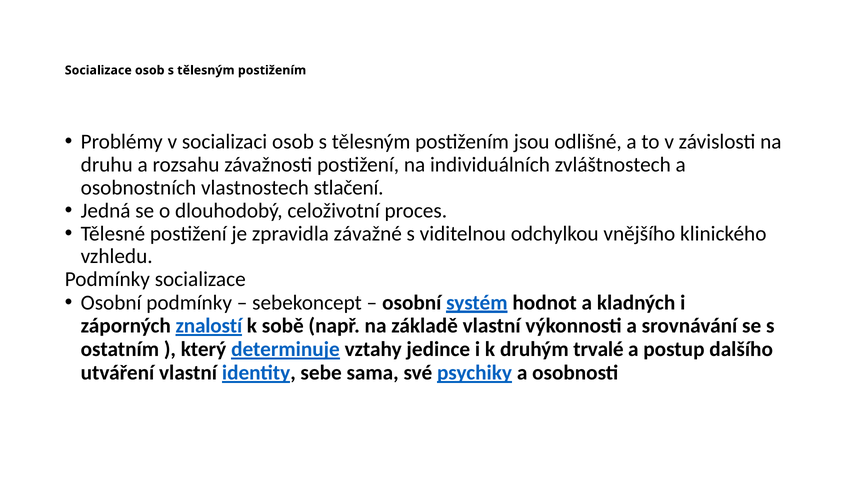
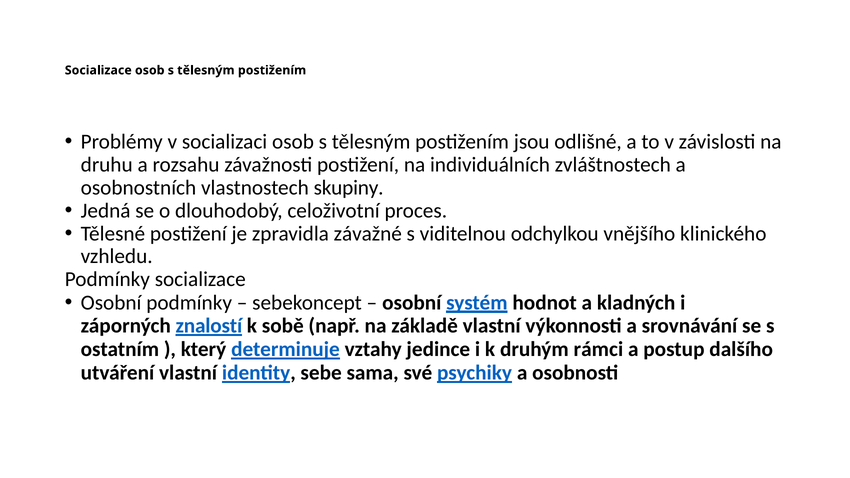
stlačení: stlačení -> skupiny (349, 188)
trvalé: trvalé -> rámci (598, 349)
